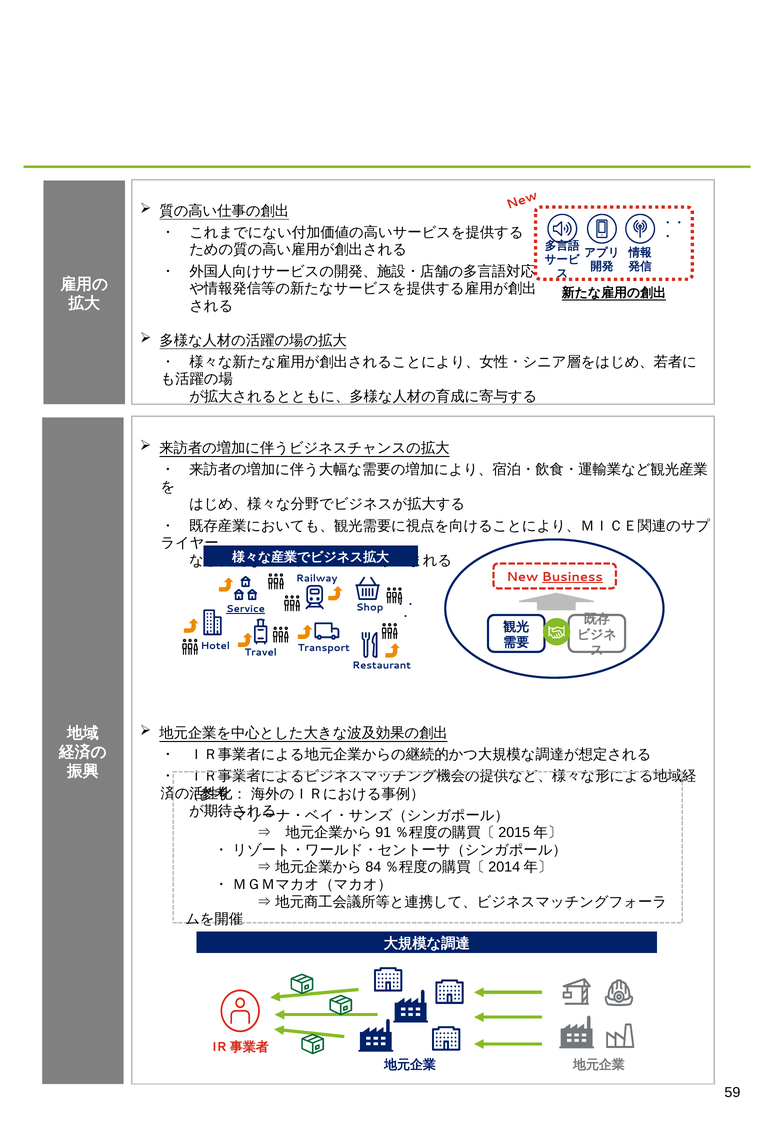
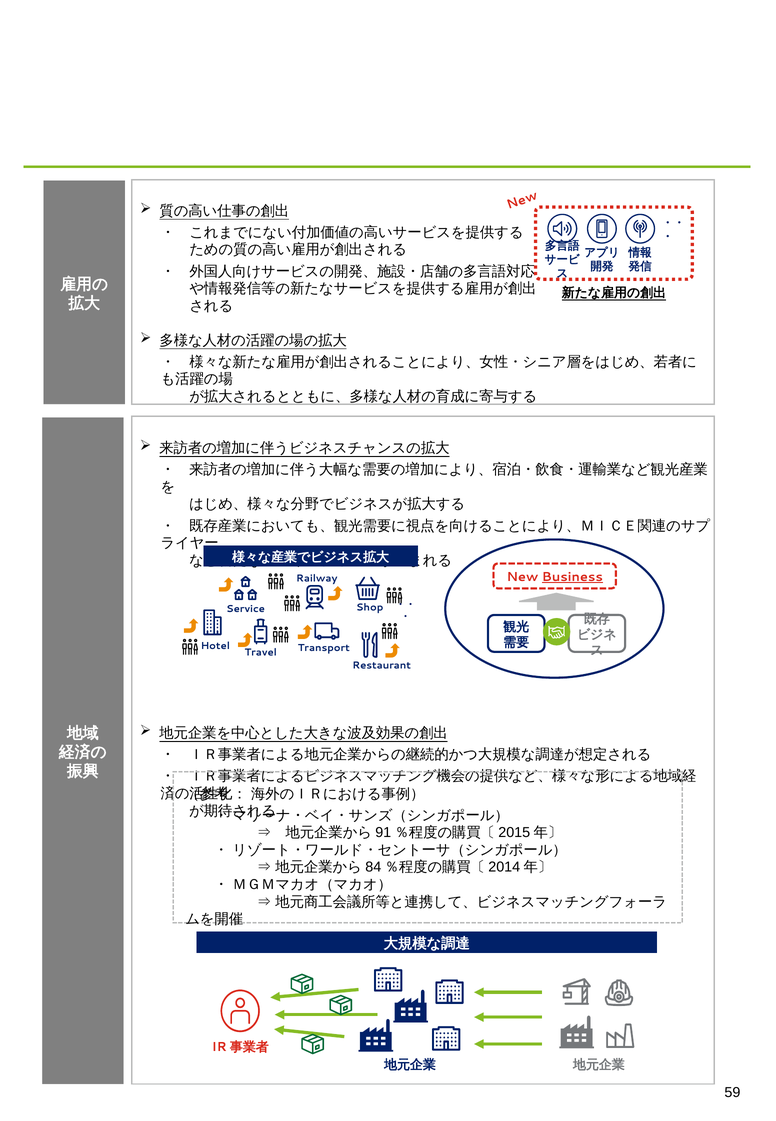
Service underline: present -> none (246, 609)
